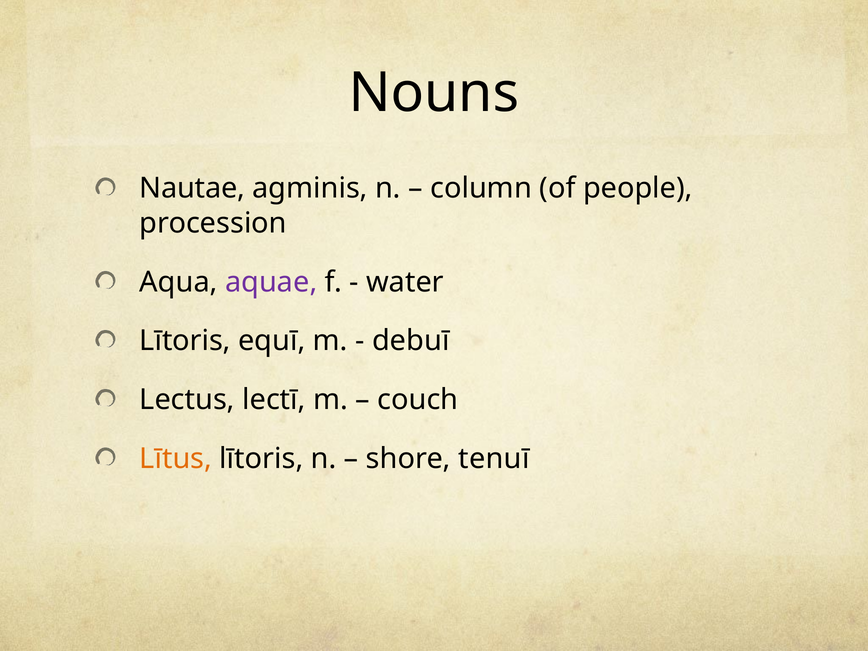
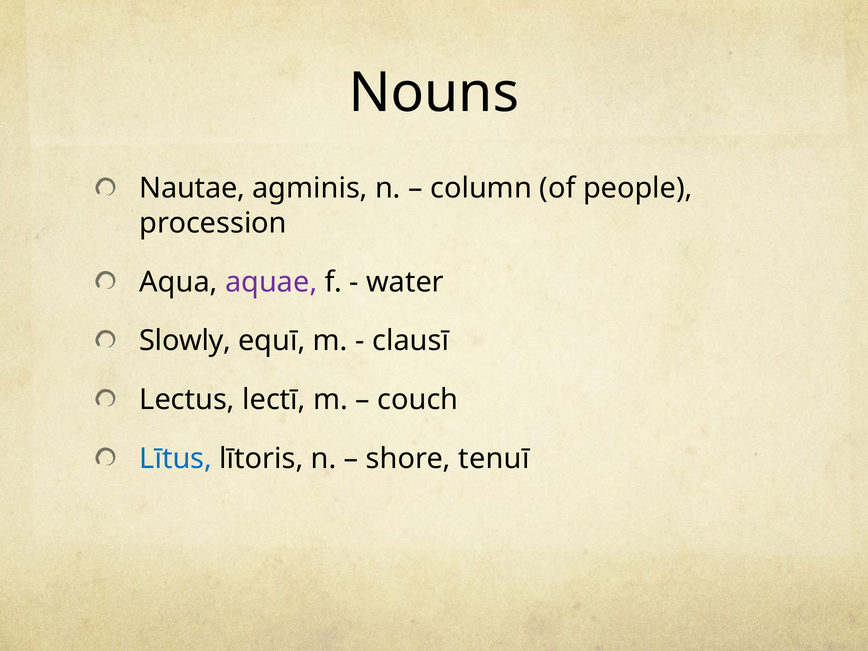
Lītoris: Lītoris -> Slowly (185, 341)
debuī: debuī -> clausī (411, 341)
Lītus colour: orange -> blue (176, 459)
